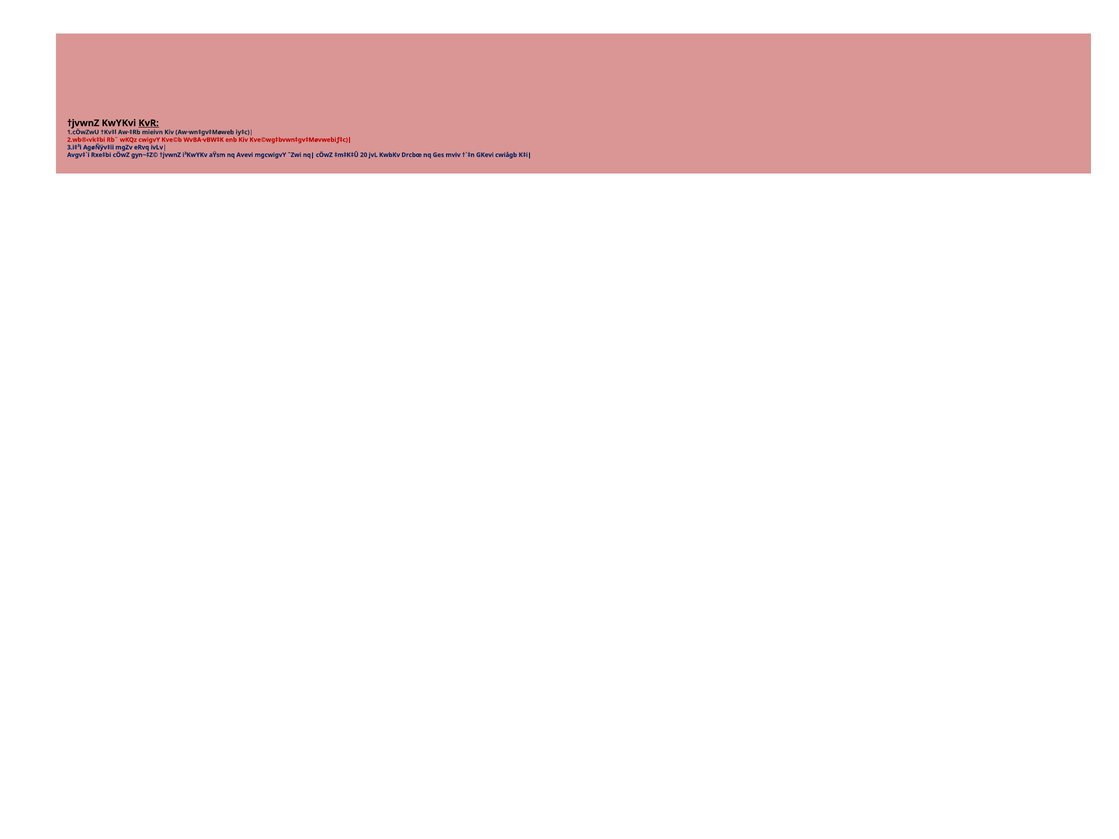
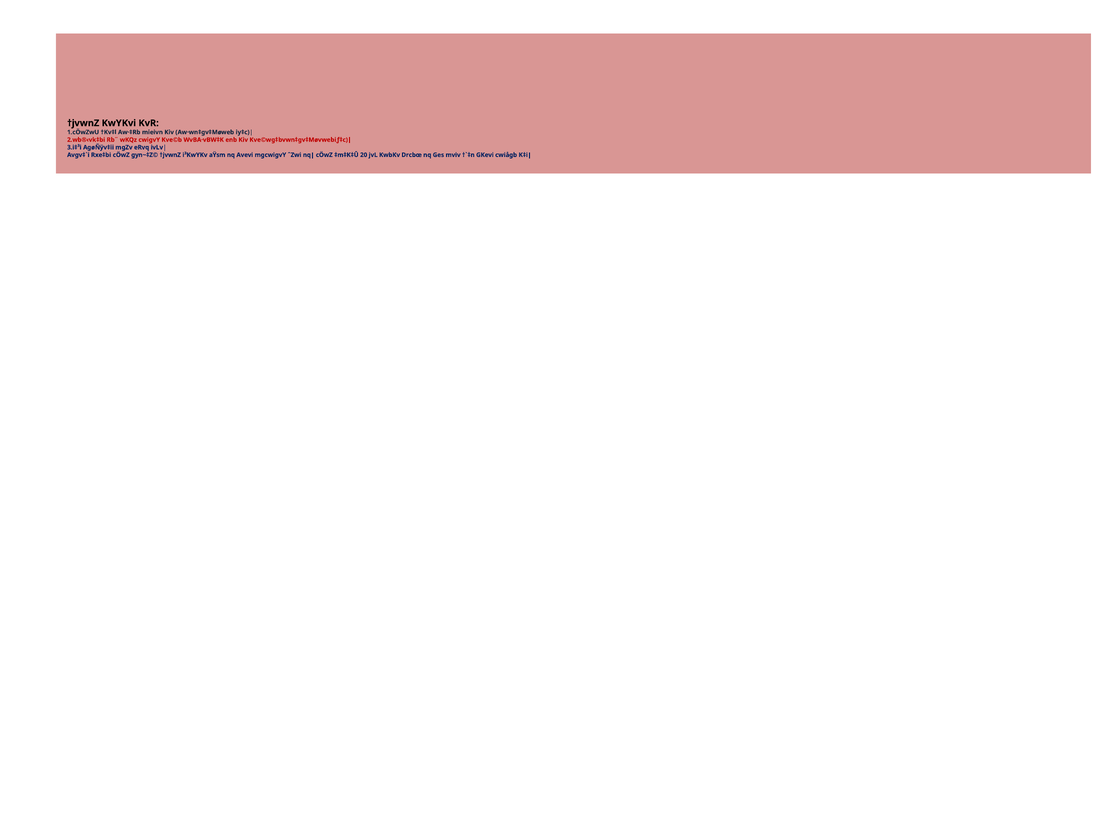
KvR underline: present -> none (149, 123)
